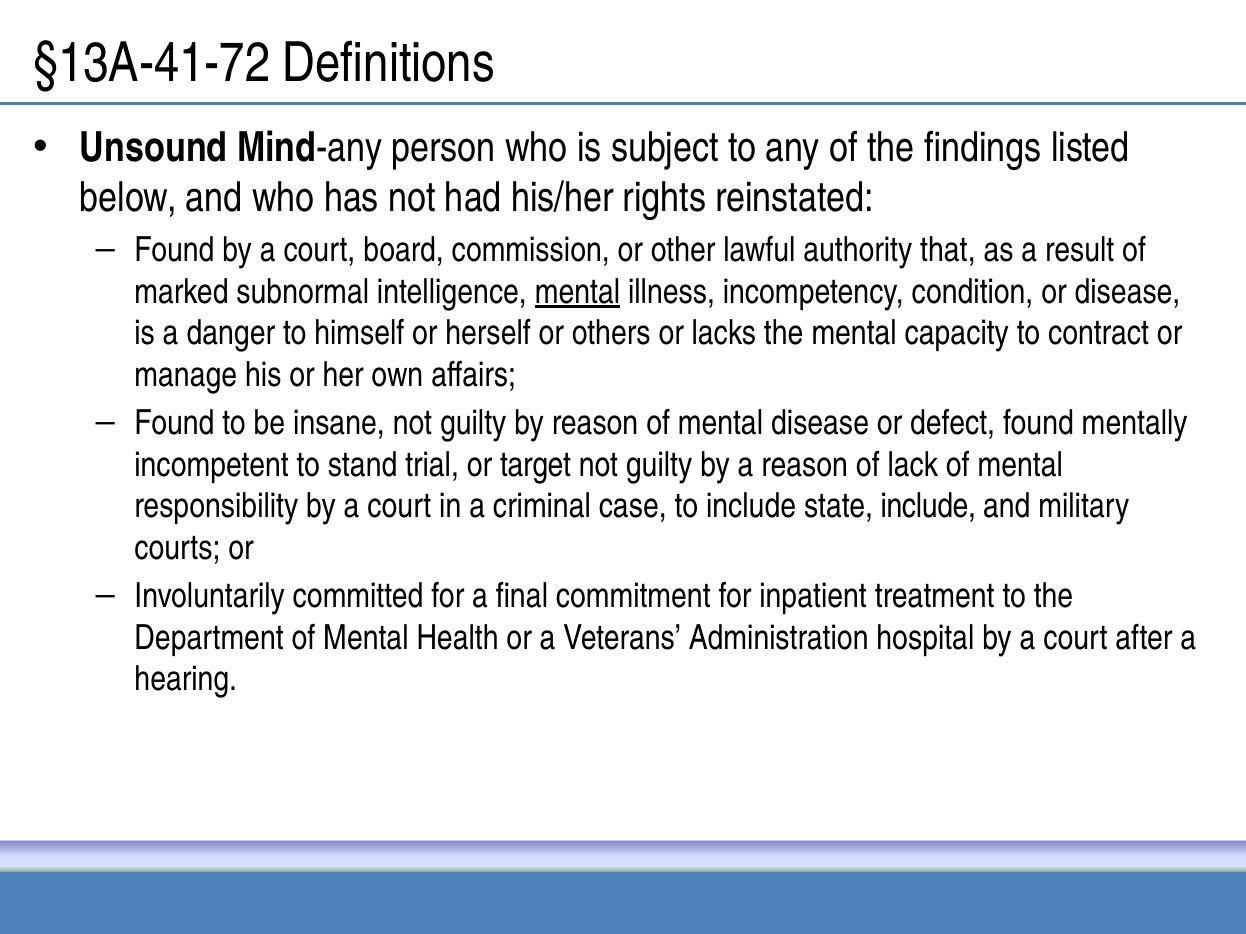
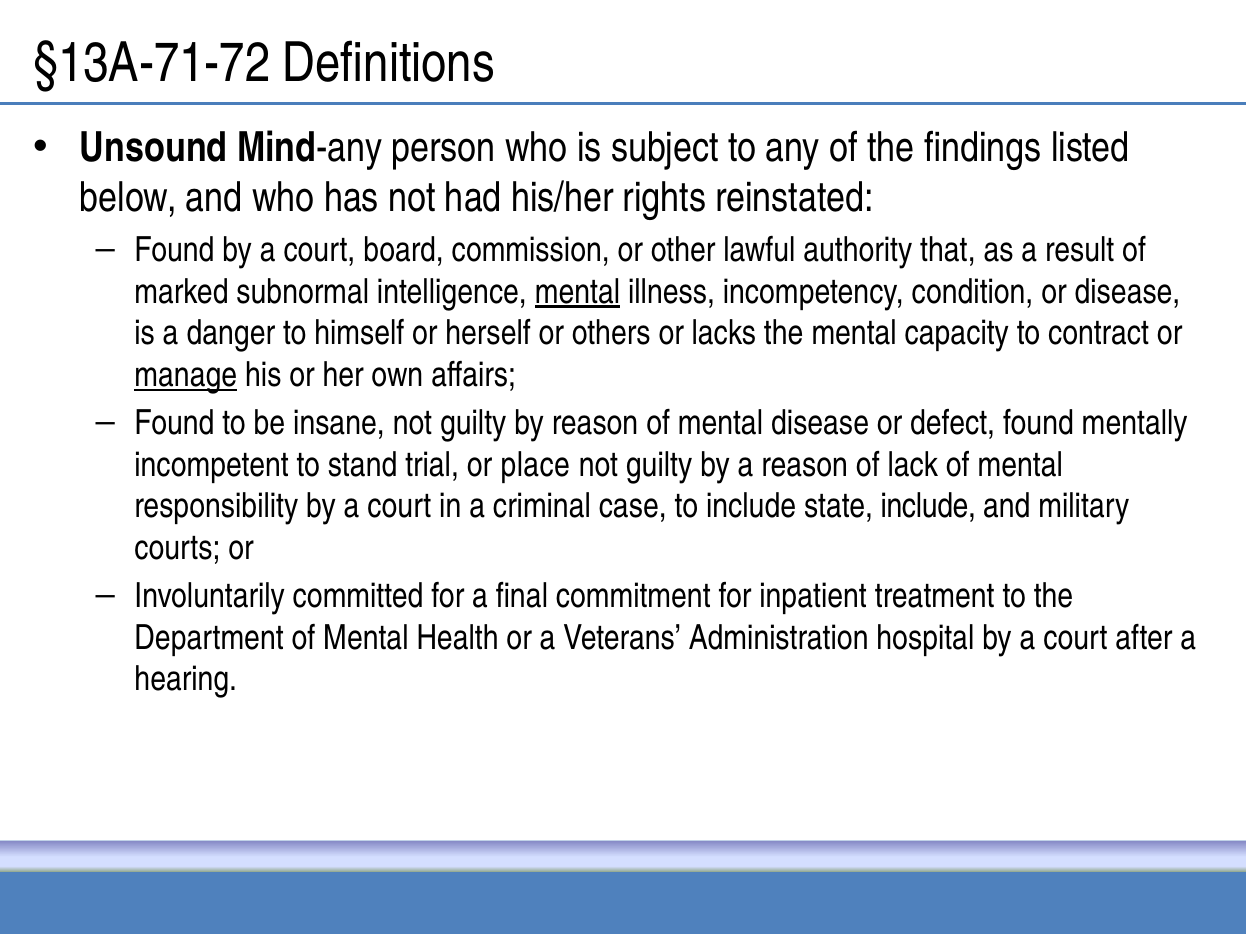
§13A-41-72: §13A-41-72 -> §13A-71-72 (152, 63)
manage underline: none -> present (186, 375)
target: target -> place (535, 465)
